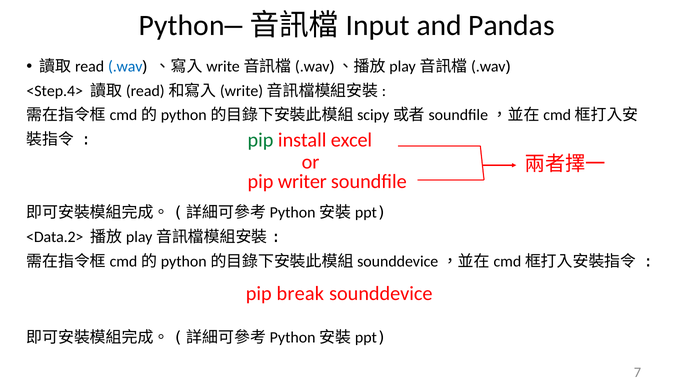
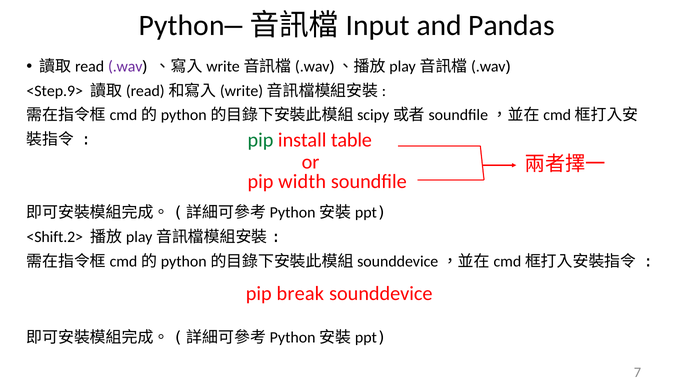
.wav colour: blue -> purple (125, 66)
<Step.4>: <Step.4> -> <Step.9> (55, 91)
excel: excel -> table (351, 140)
writer: writer -> width (302, 182)
<Data.2>: <Data.2> -> <Shift.2> (55, 237)
